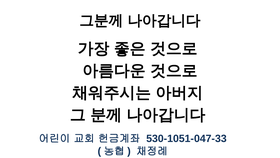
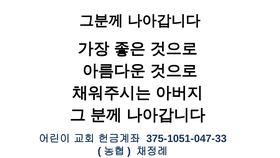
530-1051-047-33: 530-1051-047-33 -> 375-1051-047-33 (186, 138)
